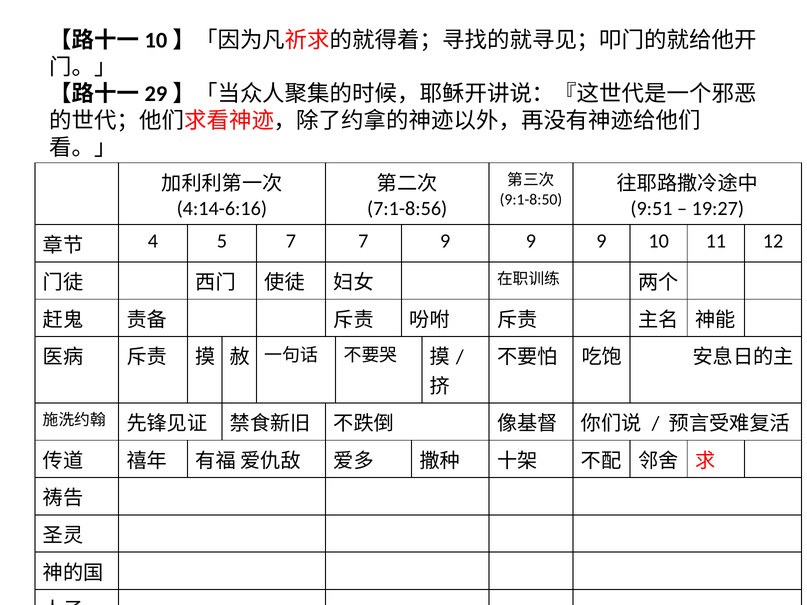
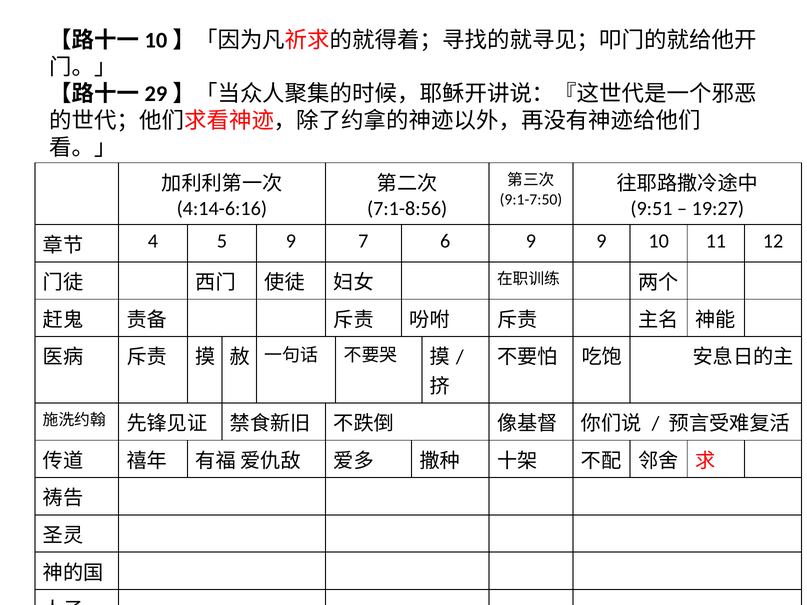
9:1-8:50: 9:1-8:50 -> 9:1-7:50 (531, 199)
5 7: 7 -> 9 (291, 241)
7 9: 9 -> 6 (445, 241)
